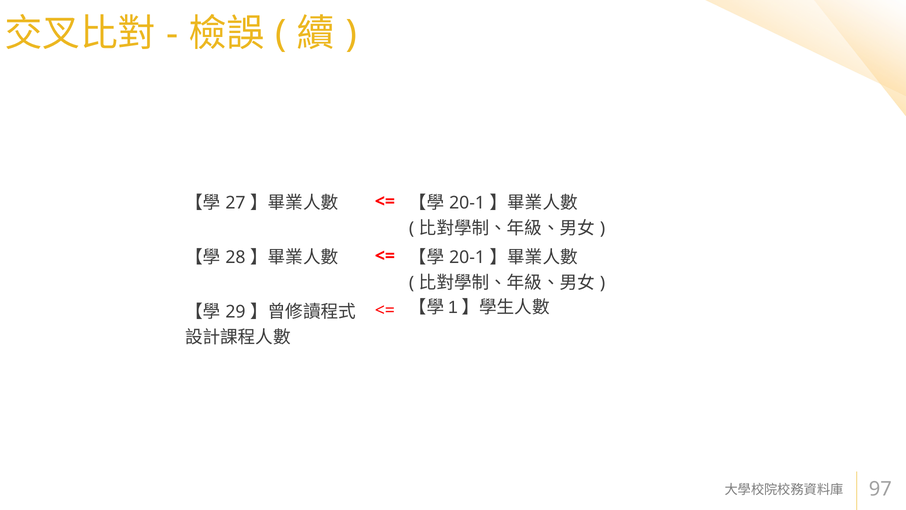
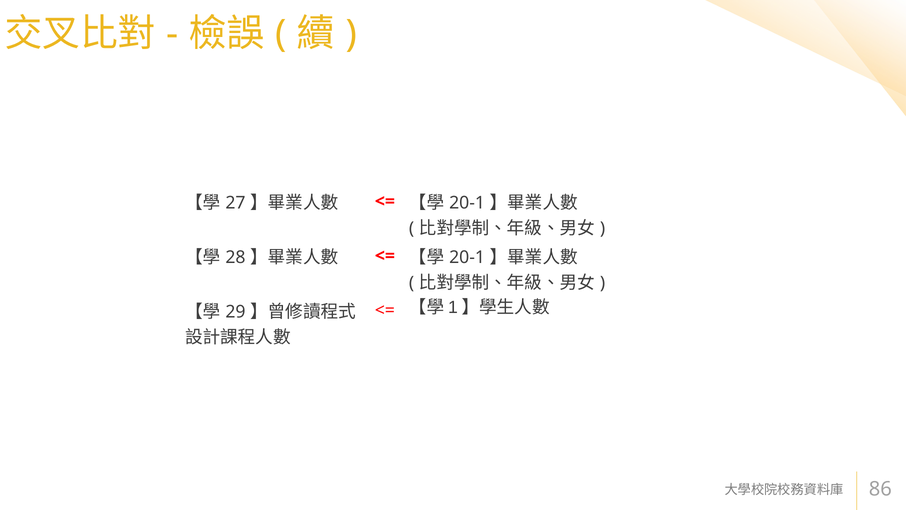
97: 97 -> 86 (880, 489)
